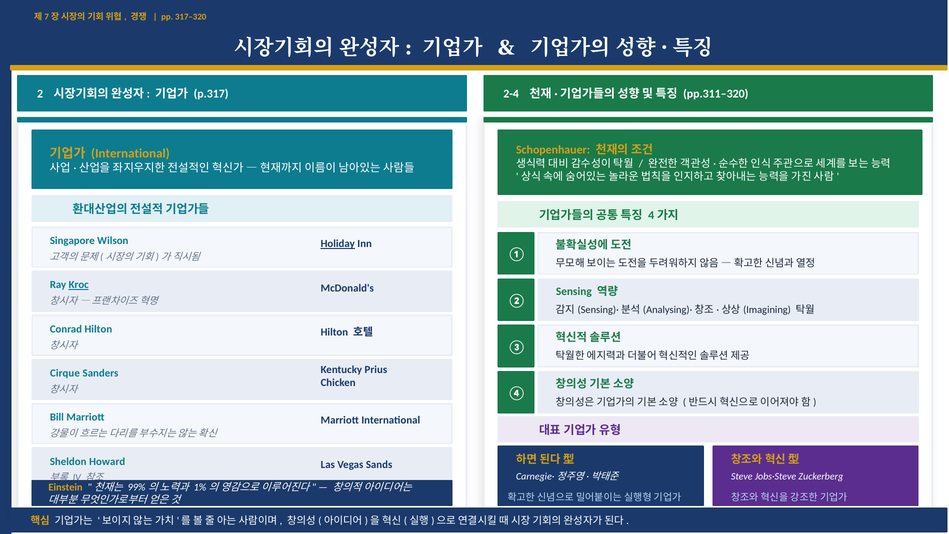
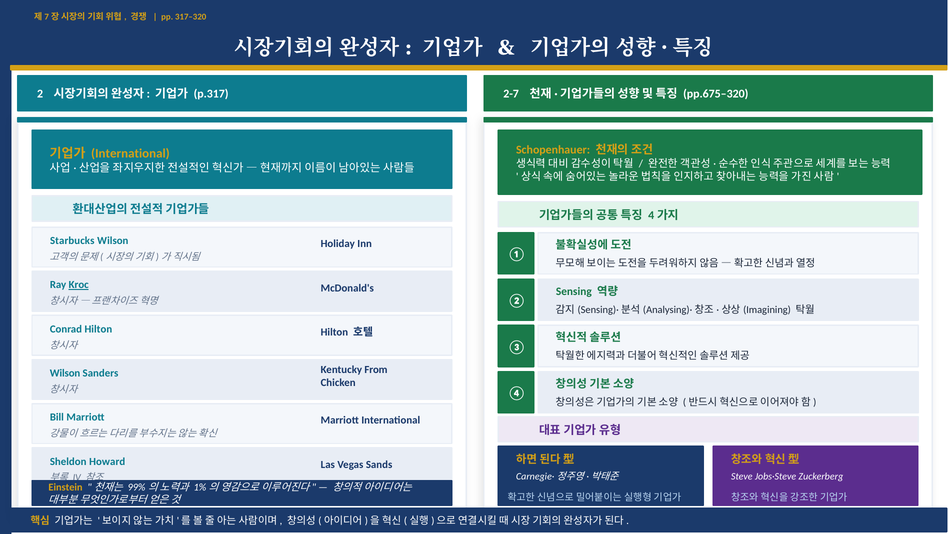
2-4: 2-4 -> 2-7 (511, 94)
pp.311–320: pp.311–320 -> pp.675–320 (716, 94)
Singapore: Singapore -> Starbucks (72, 241)
Holiday underline: present -> none (338, 244)
Cirque: Cirque -> Wilson (65, 373)
Prius: Prius -> From (376, 370)
